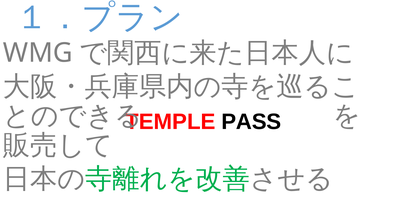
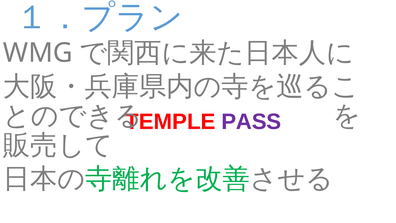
PASS colour: black -> purple (251, 122)
